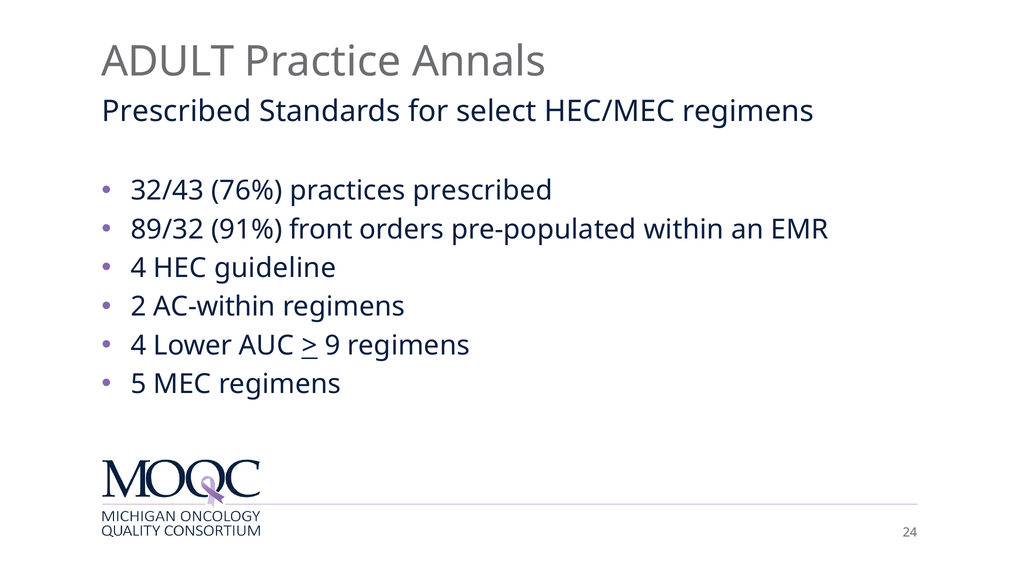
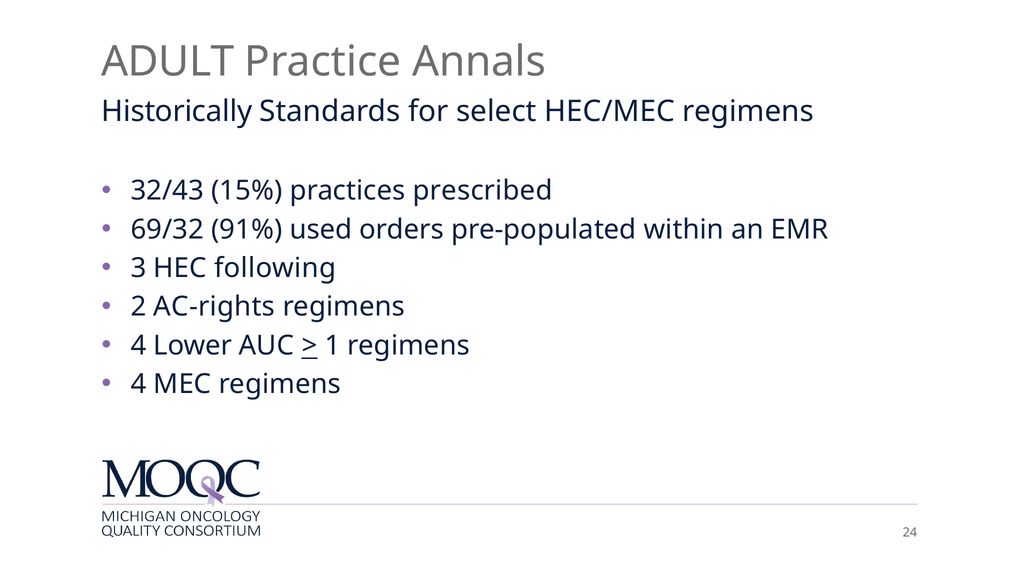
Prescribed: Prescribed -> Historically (177, 111)
76%: 76% -> 15% (247, 191)
89/32: 89/32 -> 69/32 (167, 230)
front: front -> used (321, 230)
4: 4 -> 3 (138, 268)
guideline: guideline -> following (275, 268)
AC-within: AC-within -> AC-rights (214, 307)
9: 9 -> 1 (332, 346)
5: 5 -> 4 (138, 384)
